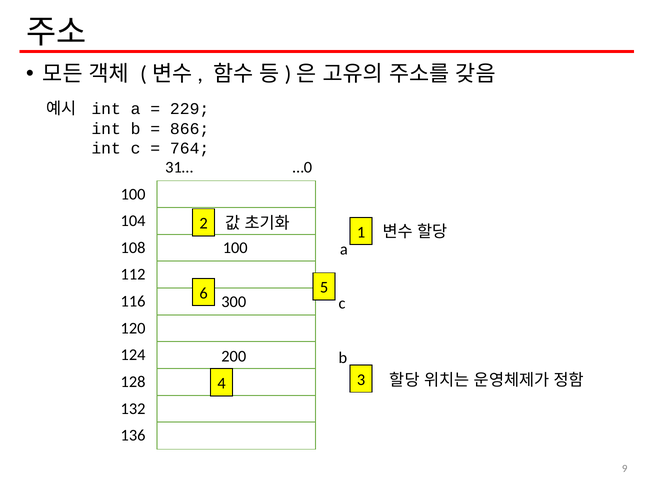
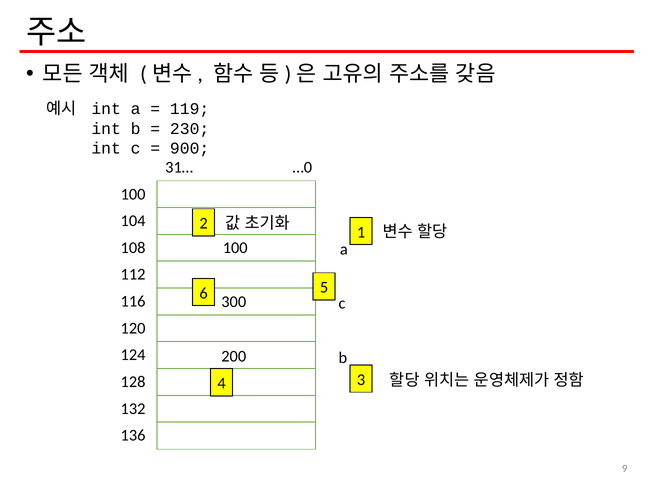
229: 229 -> 119 (190, 109)
866: 866 -> 230 (190, 129)
764: 764 -> 900 (190, 148)
